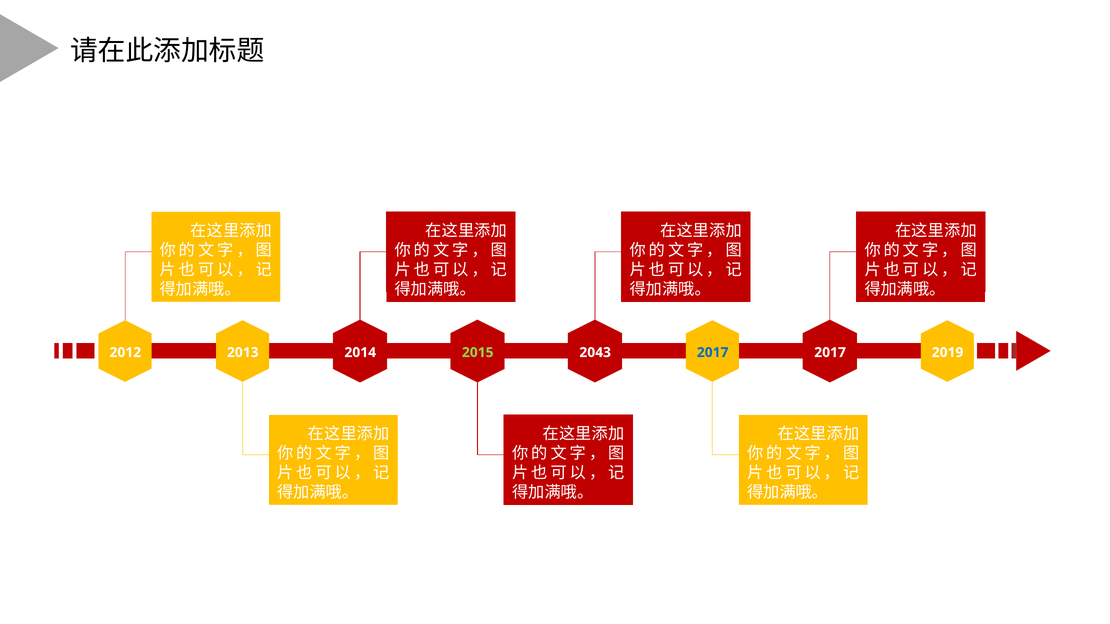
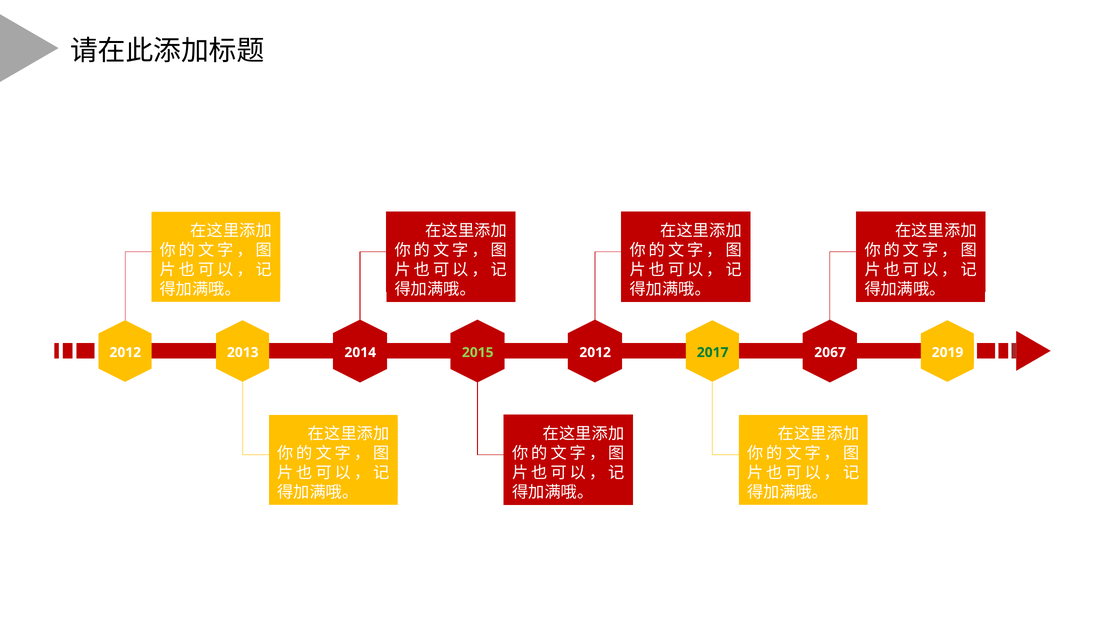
2043: 2043 -> 2012 (595, 353)
2017 colour: blue -> green (713, 353)
2017: 2017 -> 2067 (830, 353)
